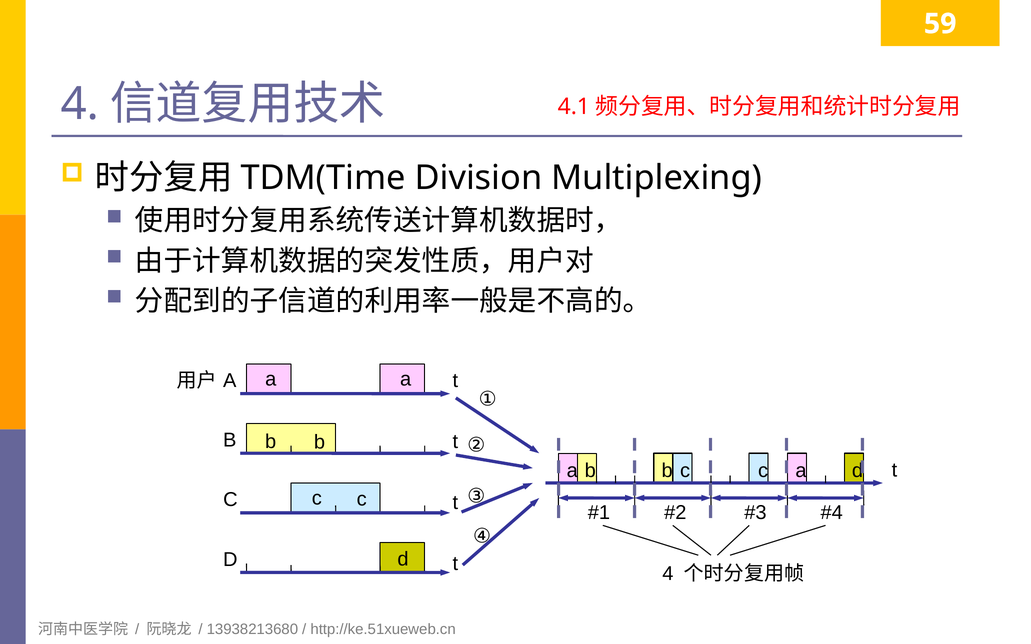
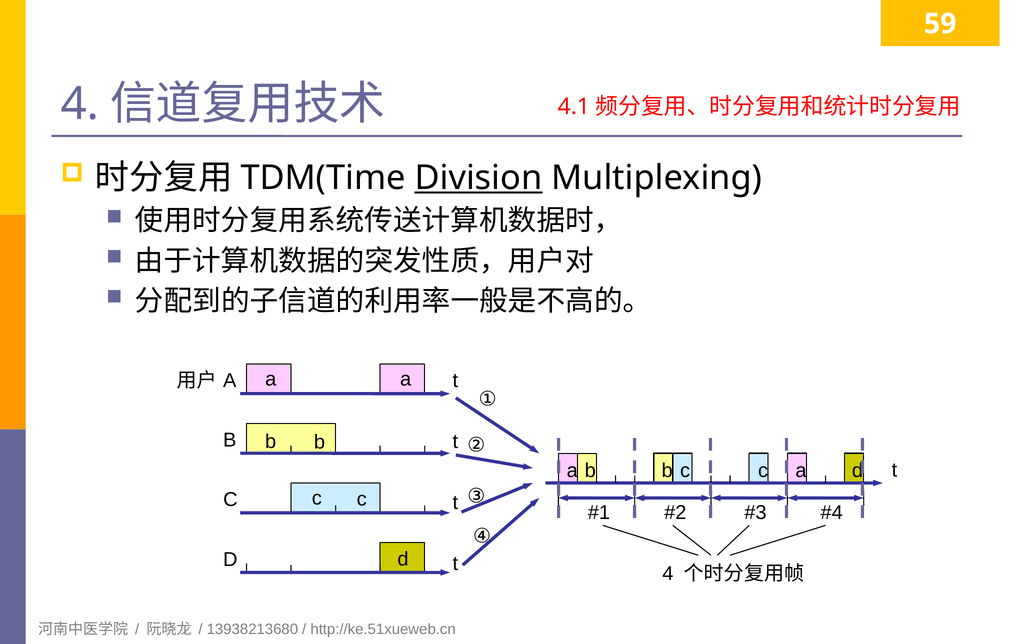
Division underline: none -> present (479, 178)
